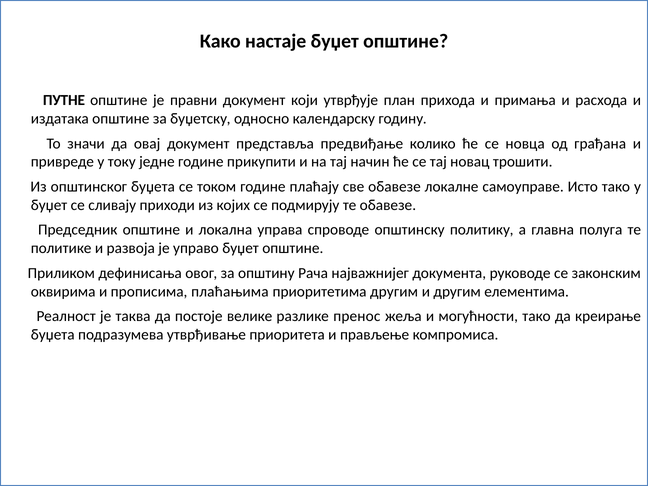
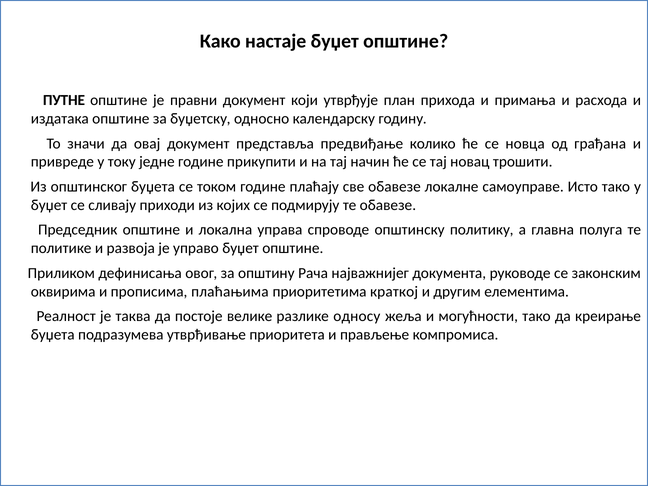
приоритетима другим: другим -> краткој (394, 291)
пренос: пренос -> односу (357, 316)
